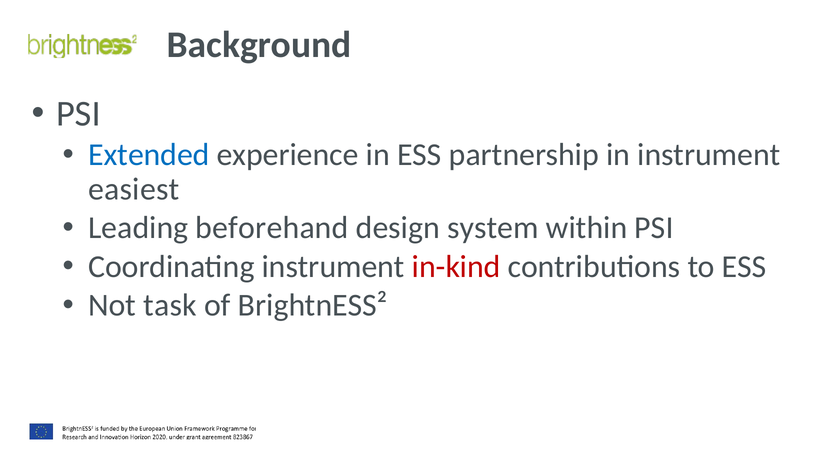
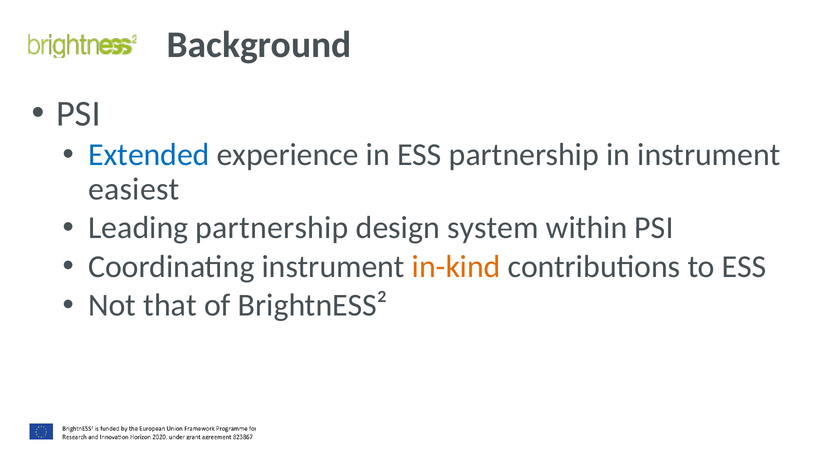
Leading beforehand: beforehand -> partnership (272, 228)
in-kind colour: red -> orange (456, 267)
task: task -> that (170, 305)
